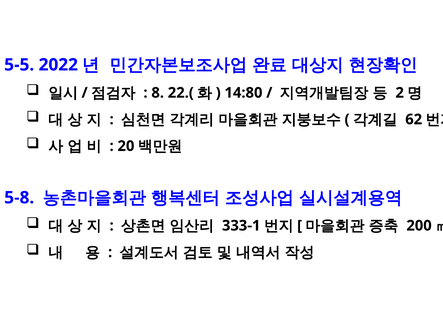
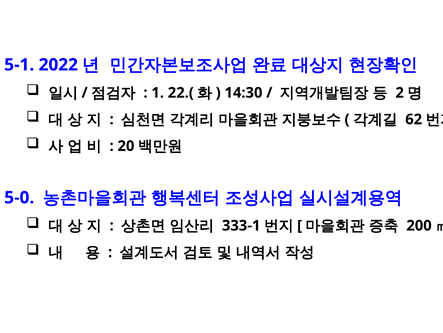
5-5: 5-5 -> 5-1 (19, 65)
8: 8 -> 1 (158, 93)
14:80: 14:80 -> 14:30 (243, 93)
5-8: 5-8 -> 5-0 (19, 197)
